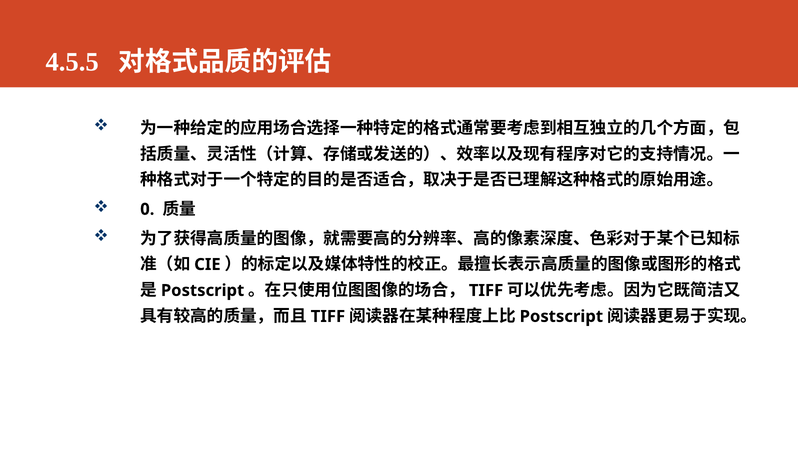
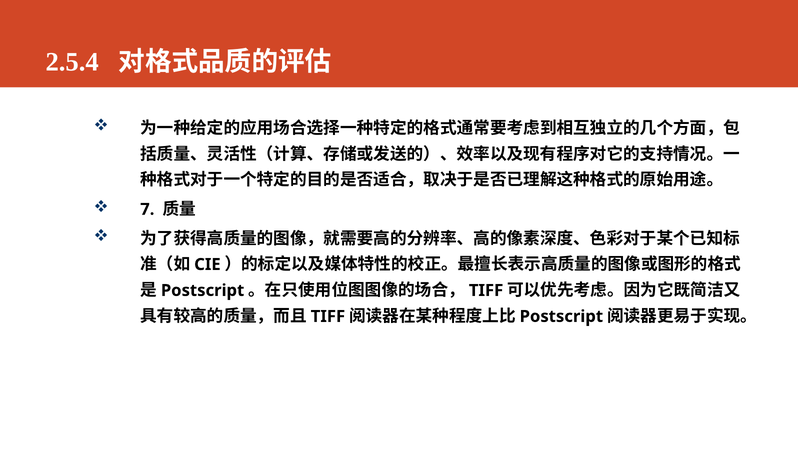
4.5.5: 4.5.5 -> 2.5.4 (72, 62)
0: 0 -> 7 (147, 209)
